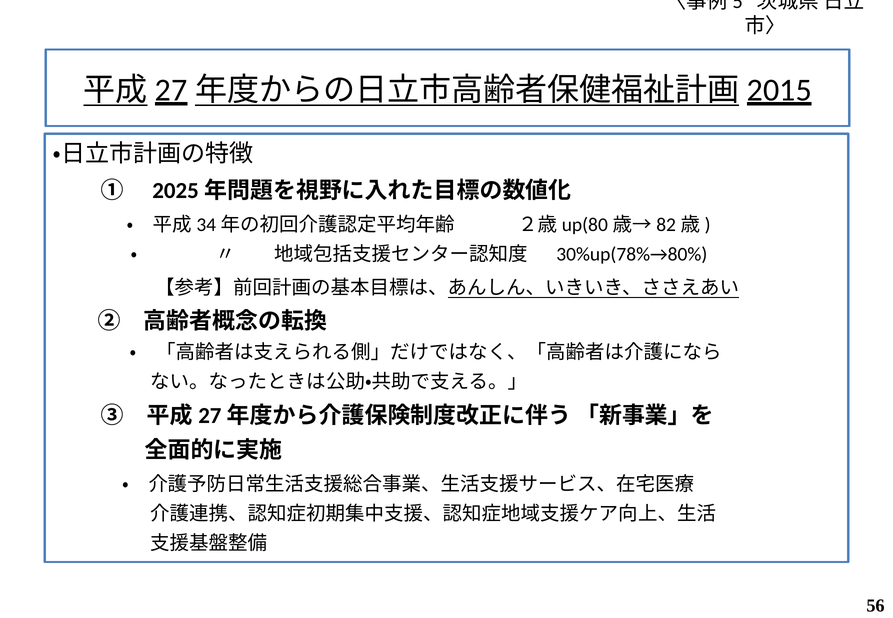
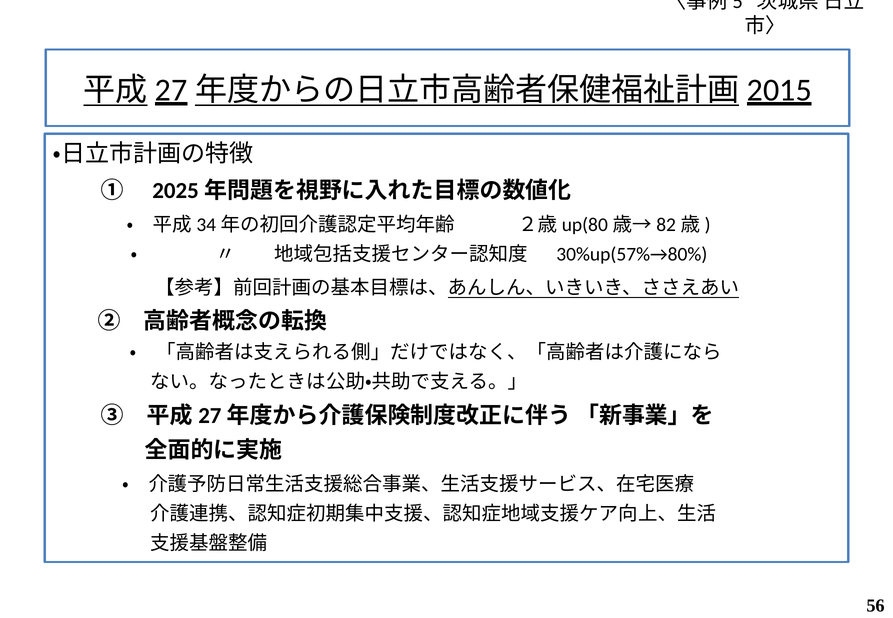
30%up(78%→80%: 30%up(78%→80% -> 30%up(57%→80% (632, 254)
